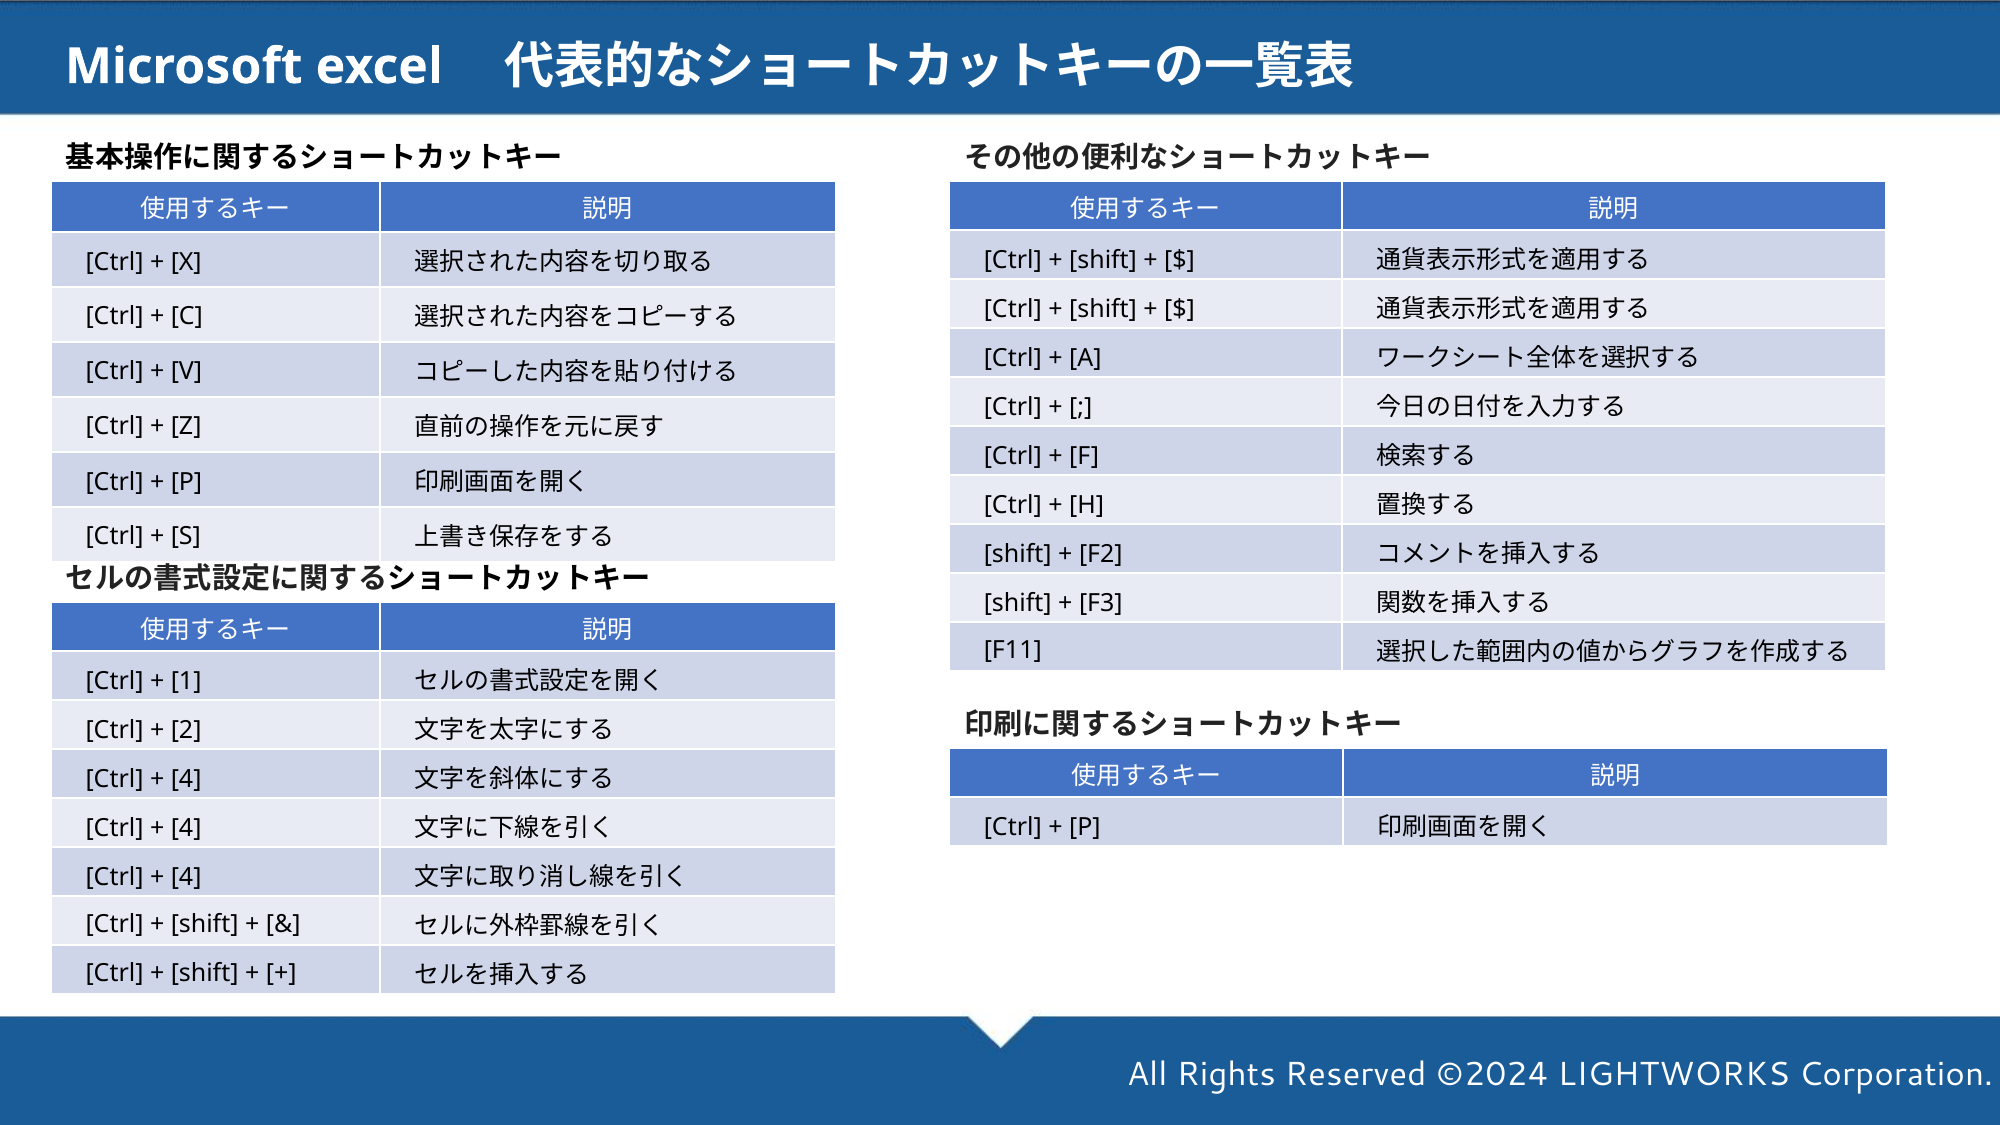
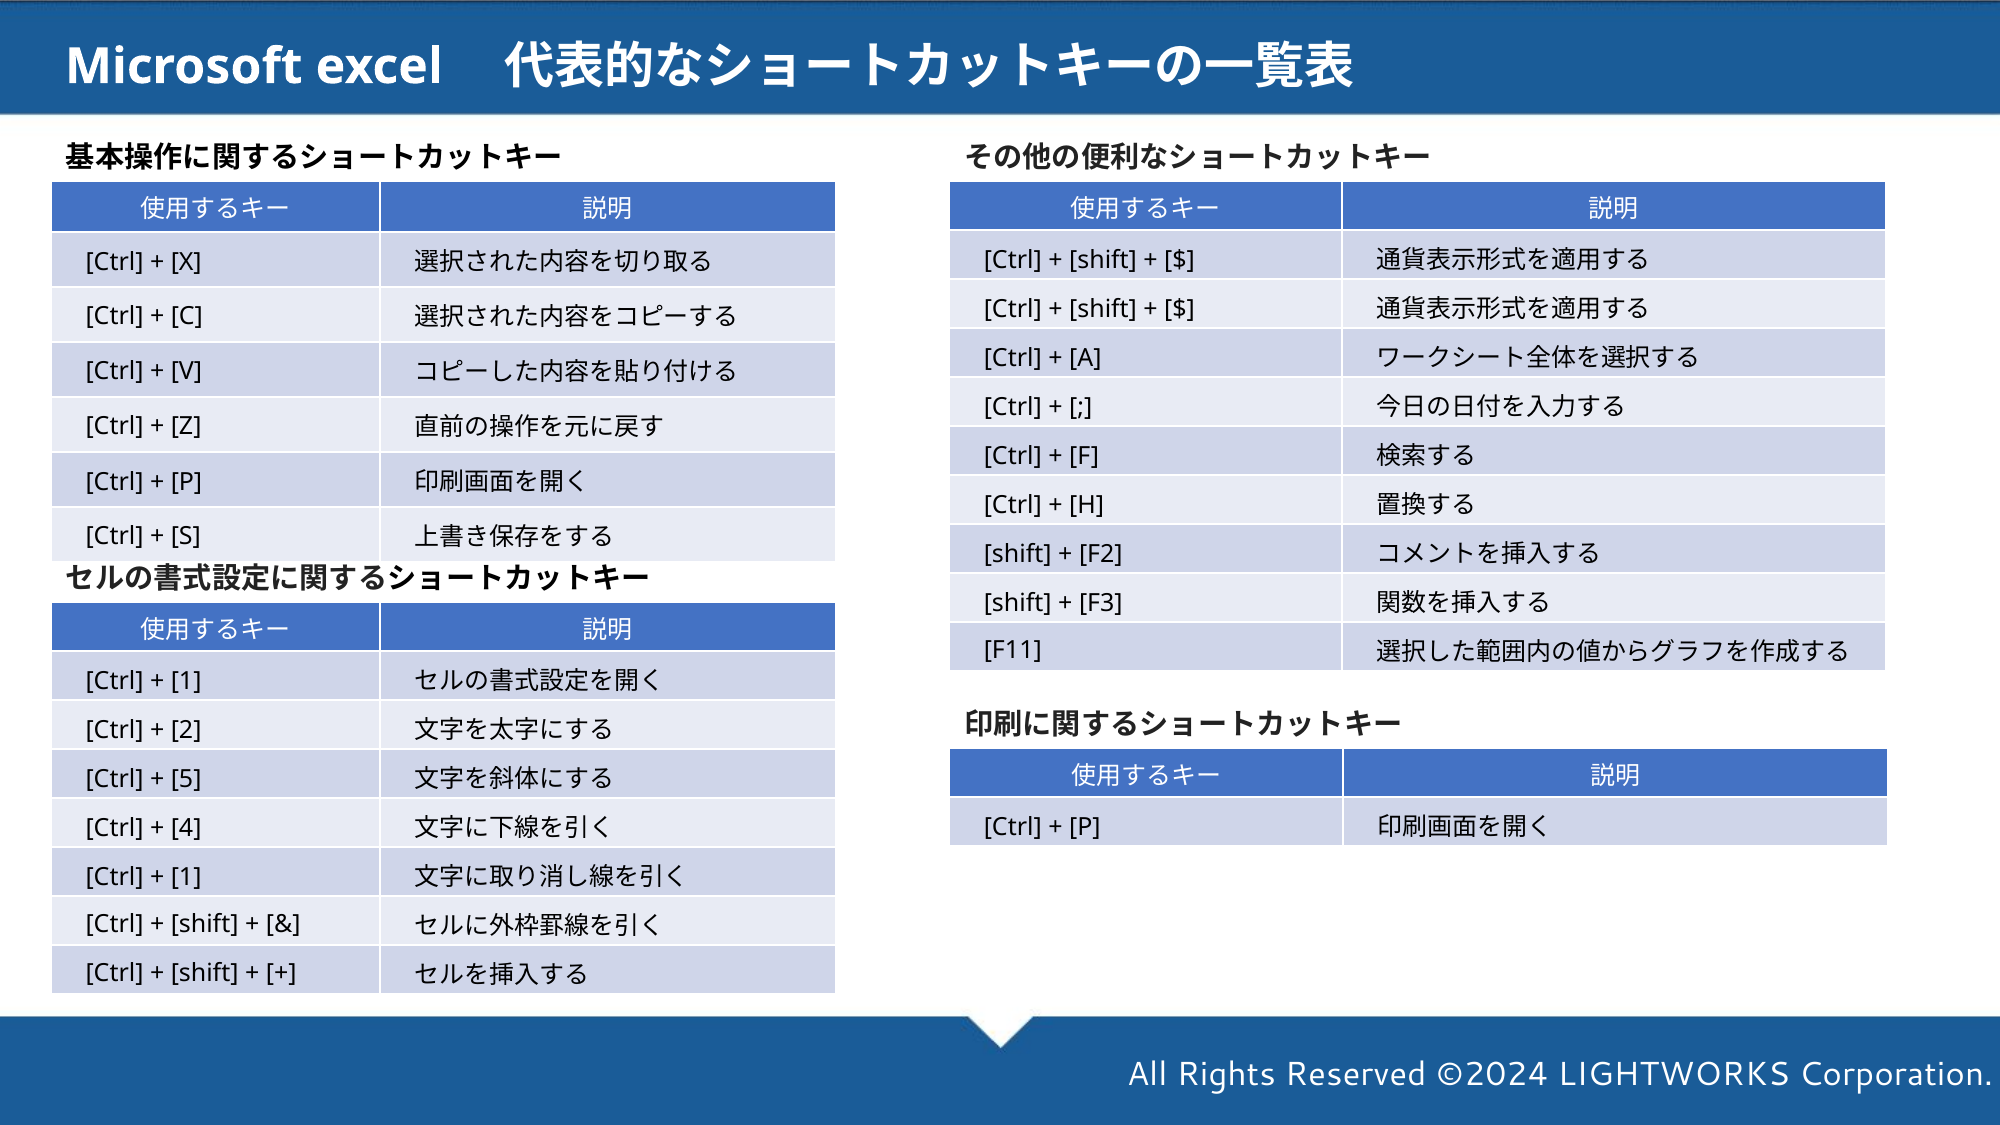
4: 4 -> 5 (186, 779)
4: 4 -> 1 (186, 877)
